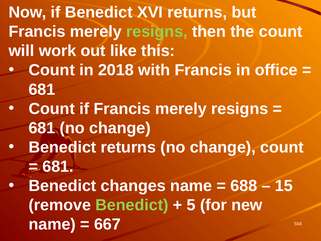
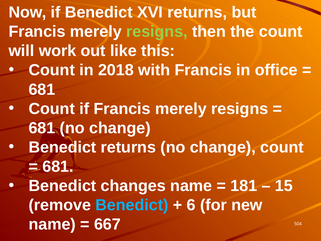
688: 688 -> 181 (244, 186)
Benedict colour: light green -> light blue (132, 205)
5: 5 -> 6 (191, 205)
